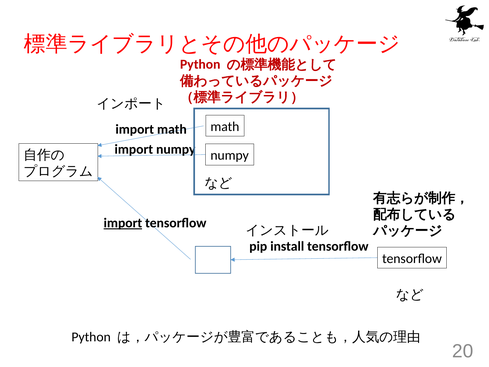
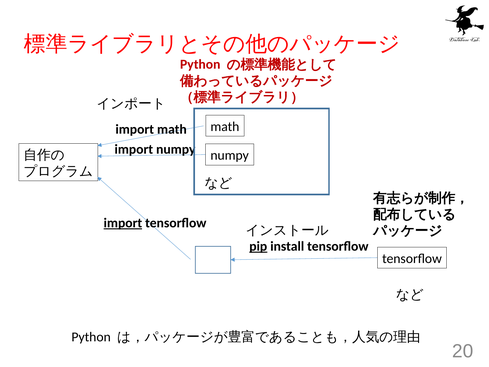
pip underline: none -> present (258, 246)
